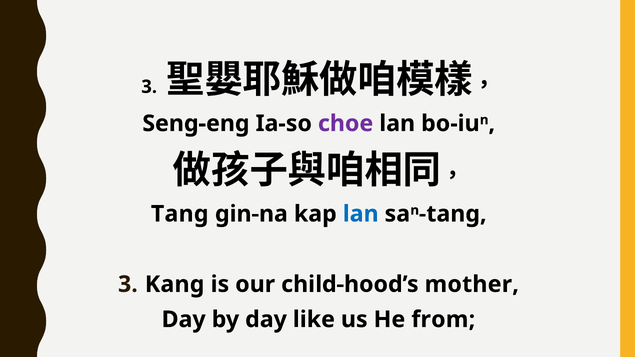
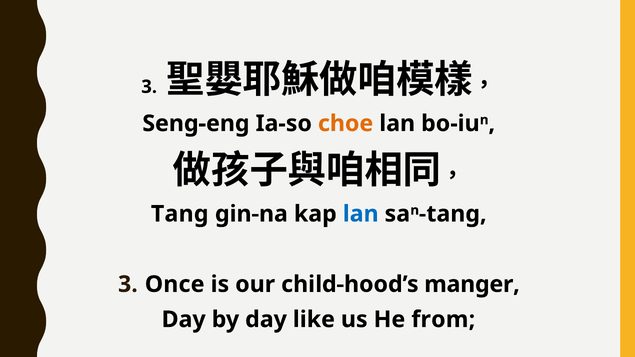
choe colour: purple -> orange (346, 124)
Kang: Kang -> Once (175, 284)
mother: mother -> manger (472, 284)
